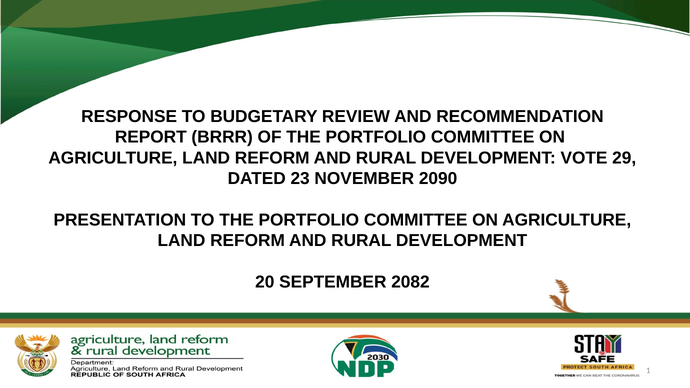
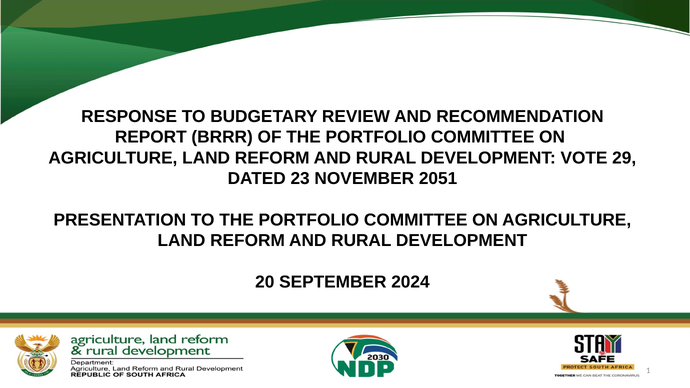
2090: 2090 -> 2051 (438, 179)
2082: 2082 -> 2024 (410, 282)
